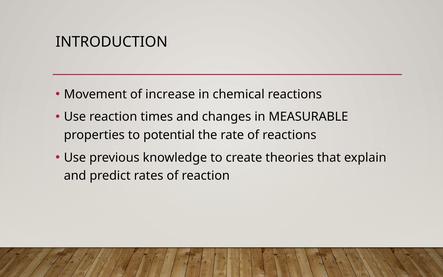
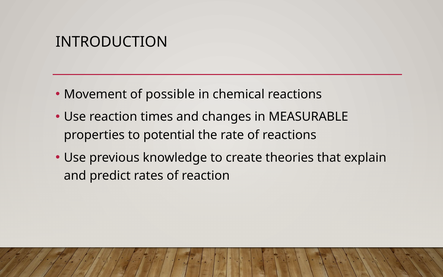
increase: increase -> possible (170, 94)
